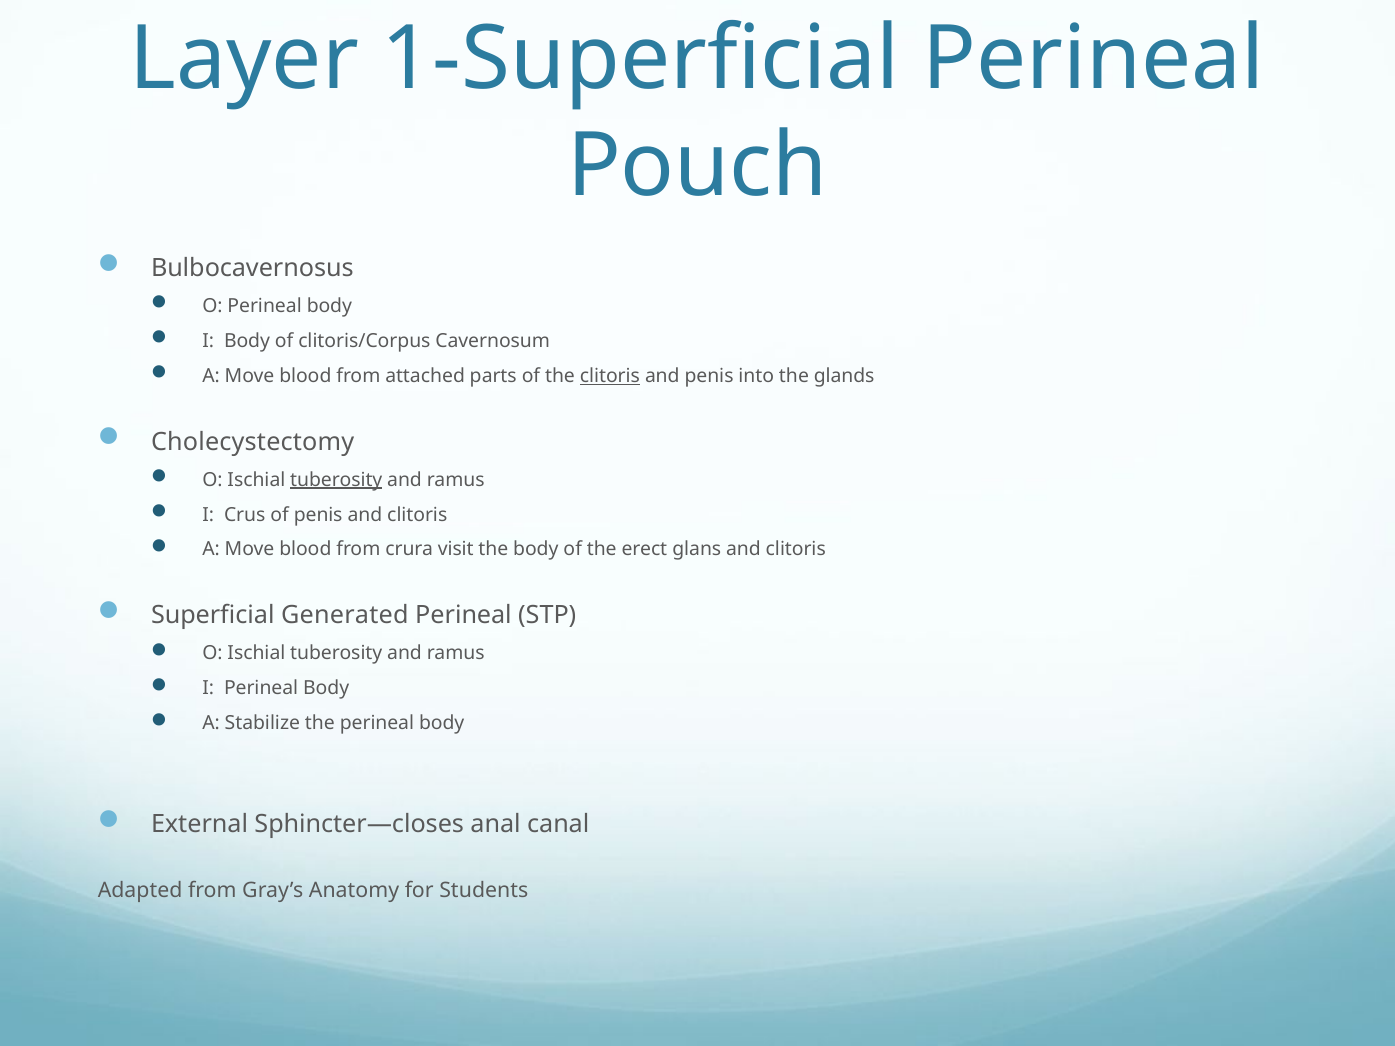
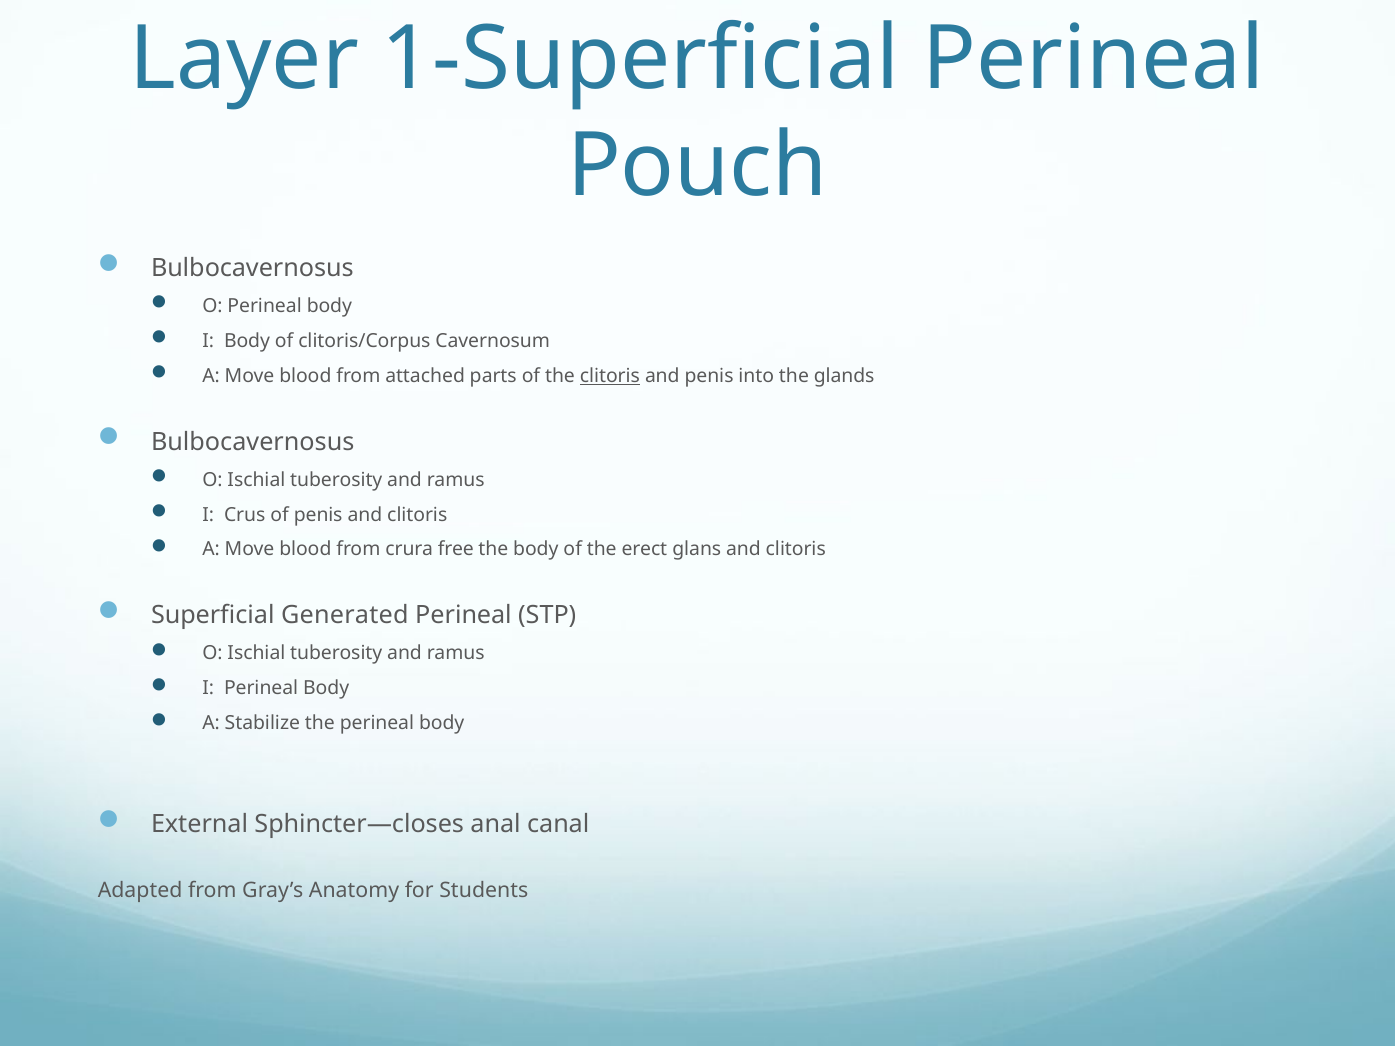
Cholecystectomy: Cholecystectomy -> Bulbocavernosus (253, 442)
tuberosity underline: present -> none (336, 480)
visit: visit -> free (456, 550)
